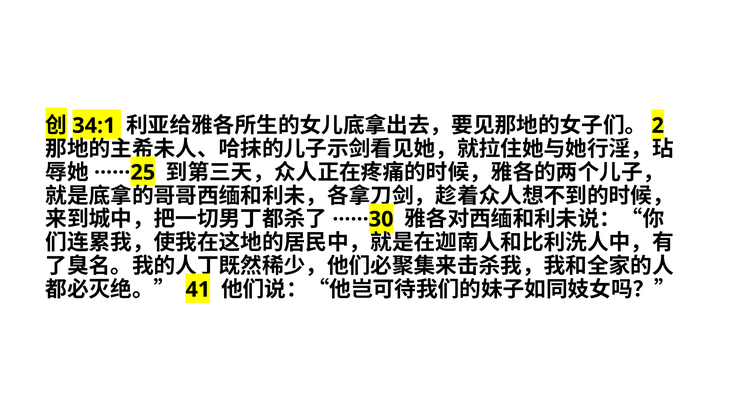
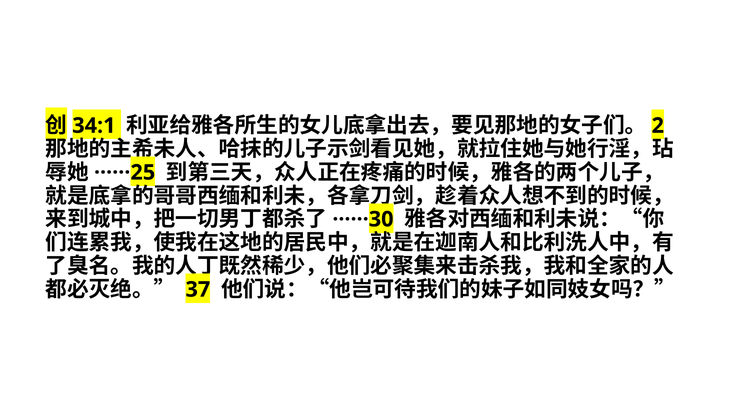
41: 41 -> 37 (198, 290)
